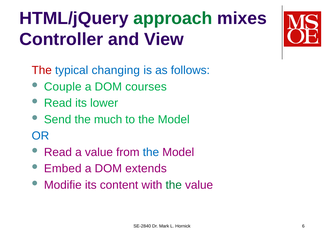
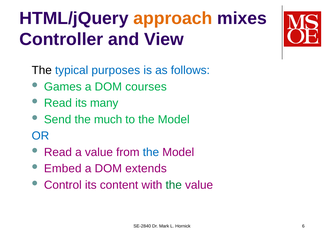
approach colour: green -> orange (173, 18)
The colour: red -> black (42, 70)
changing: changing -> purposes (116, 70)
Couple: Couple -> Games (63, 87)
lower: lower -> many (104, 103)
Modifie: Modifie -> Control (63, 185)
